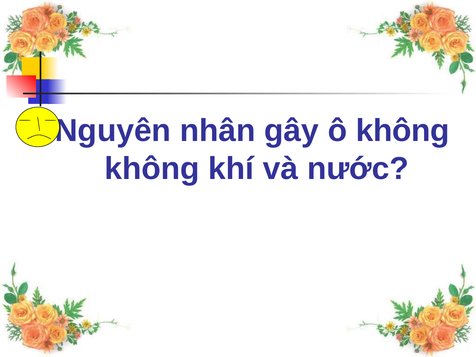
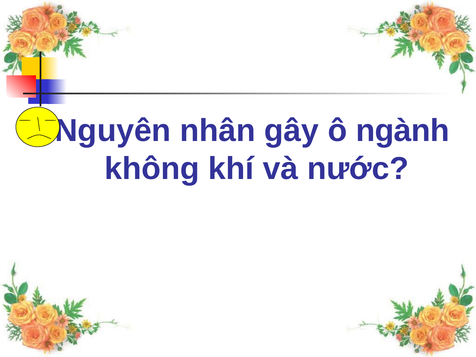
ô không: không -> ngành (403, 131)
